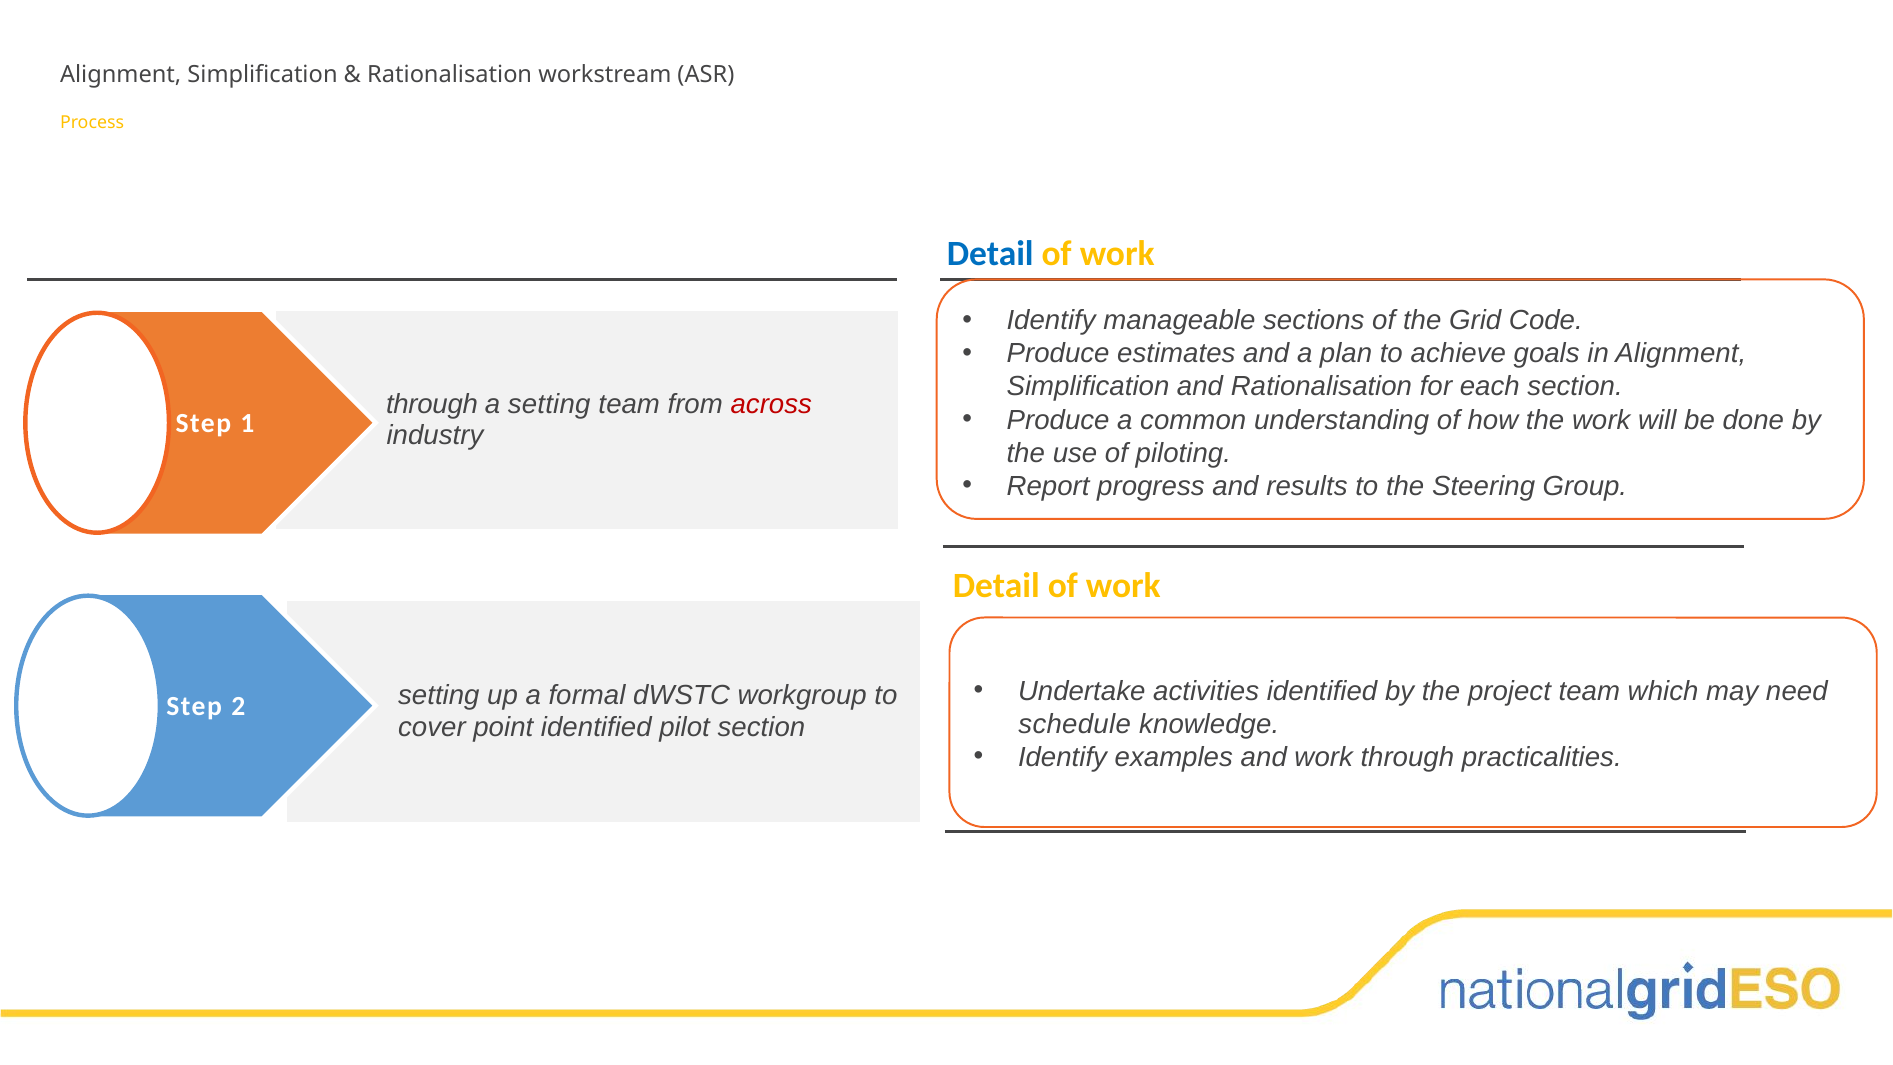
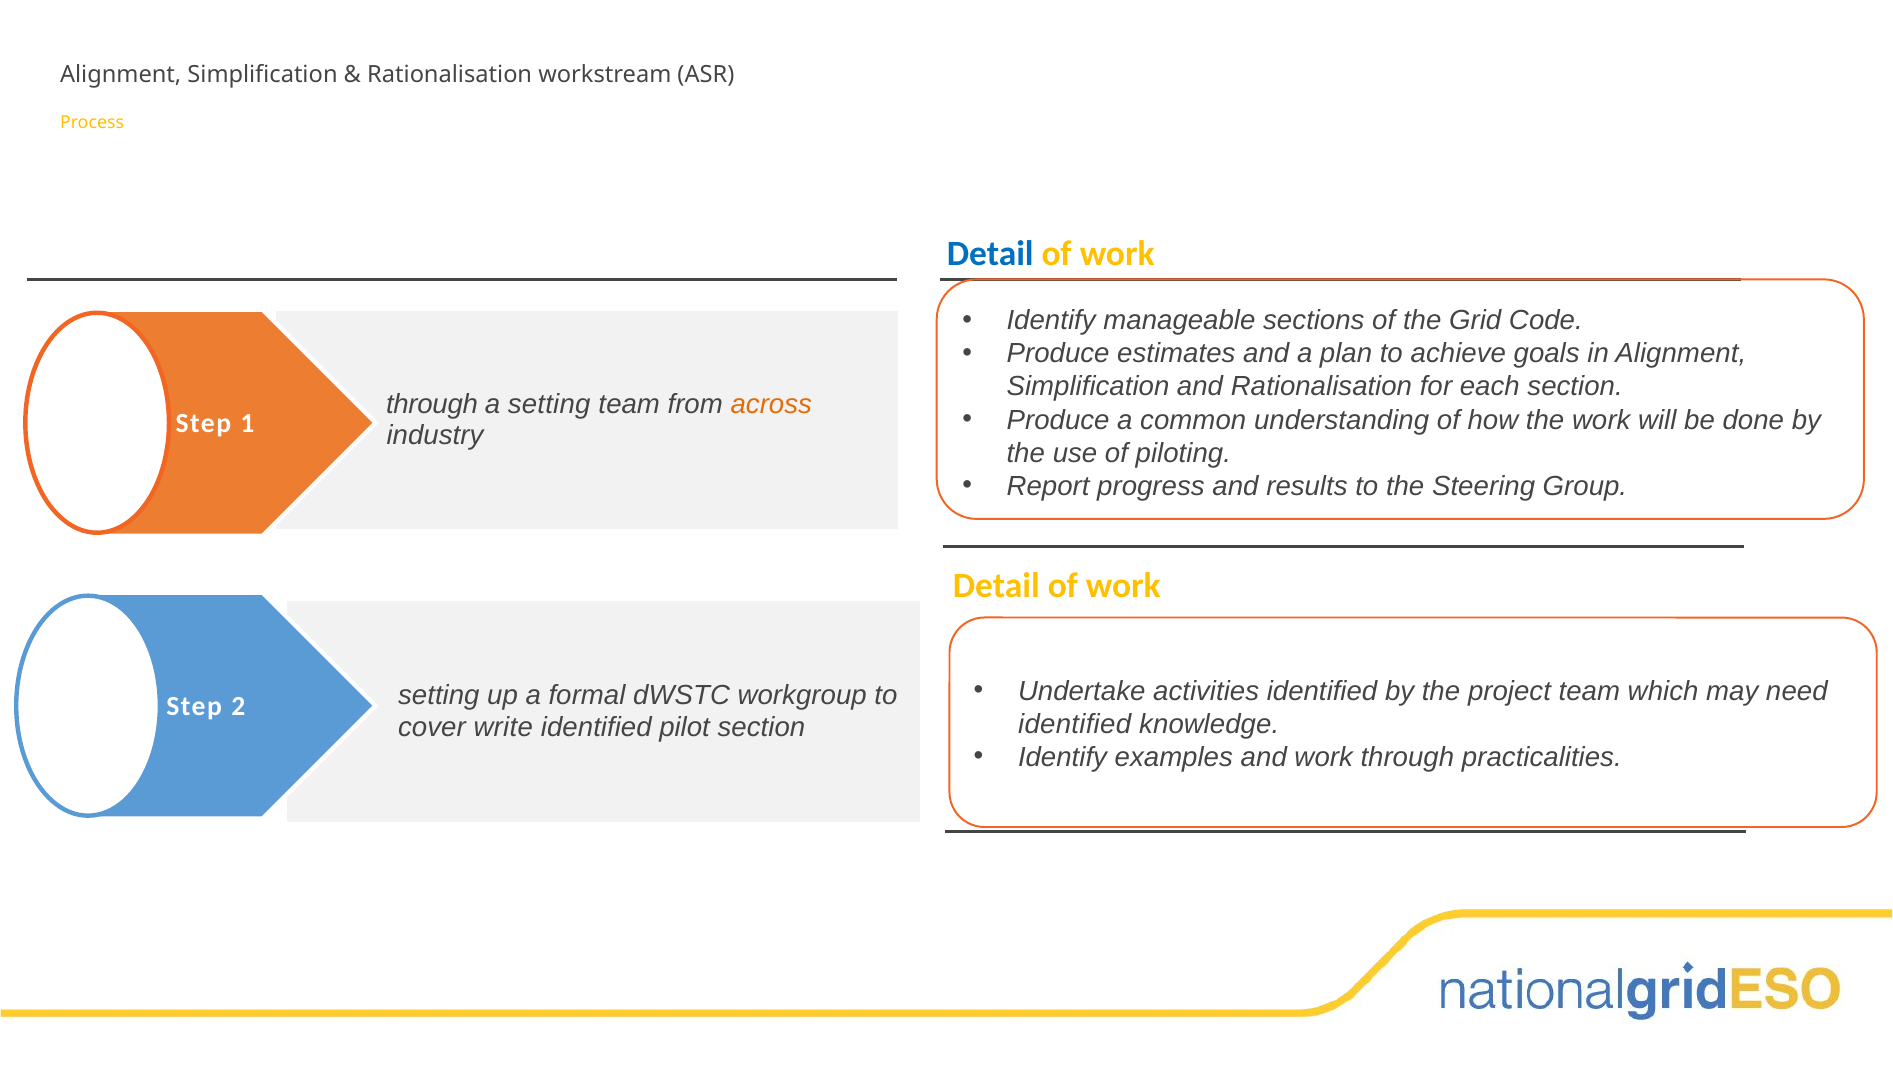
across colour: red -> orange (771, 404)
schedule: schedule -> identified (1075, 724)
point: point -> write (503, 727)
